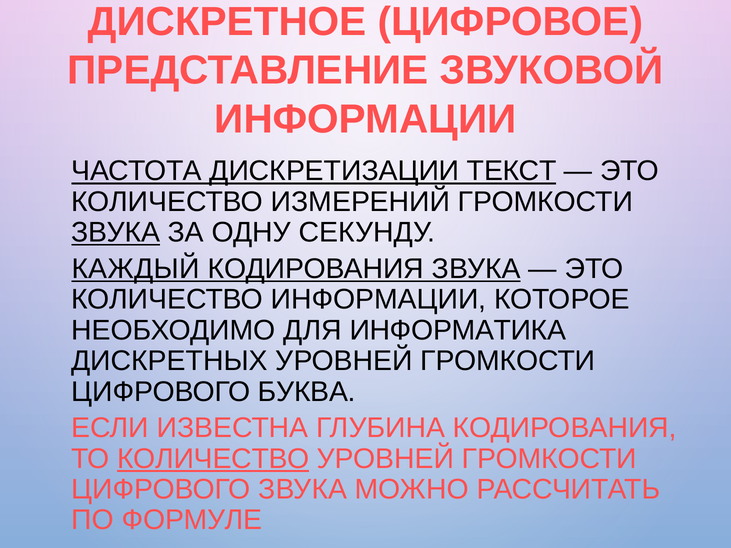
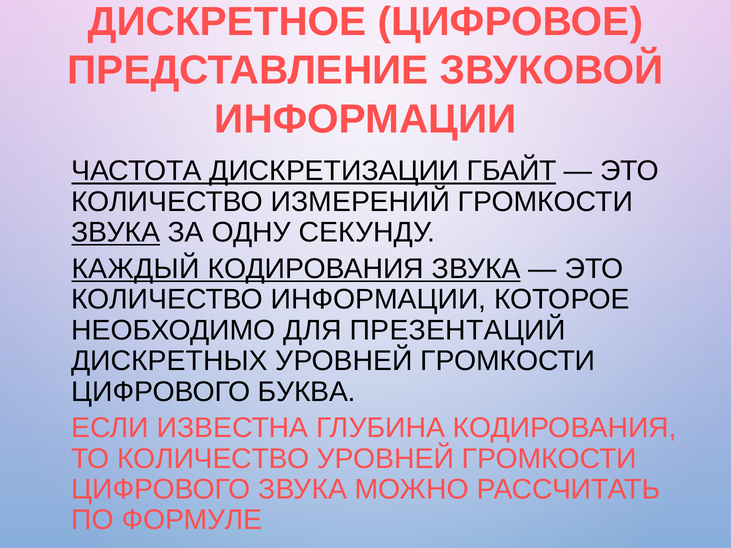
ТЕКСТ: ТЕКСТ -> ГБАЙТ (512, 171)
ИНФОРМАТИКА: ИНФОРМАТИКА -> ПРЕЗЕНТАЦИЙ (458, 330)
КОЛИЧЕСТВО underline: present -> none (213, 459)
